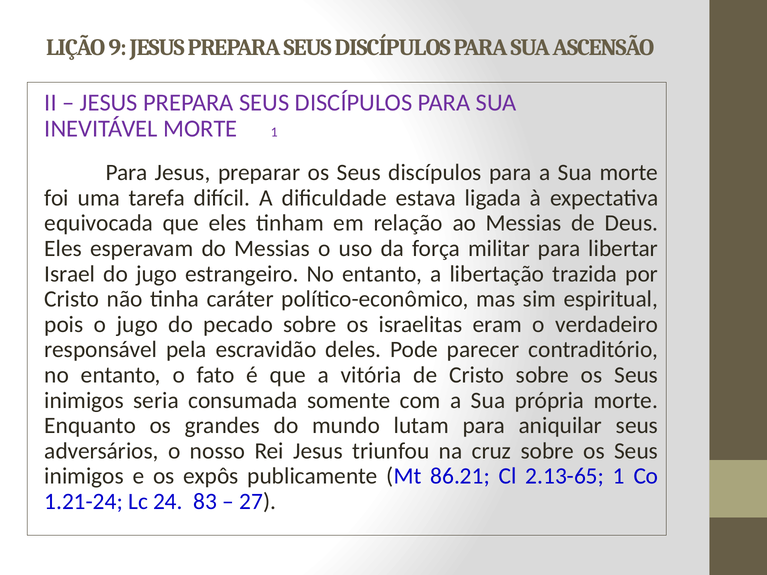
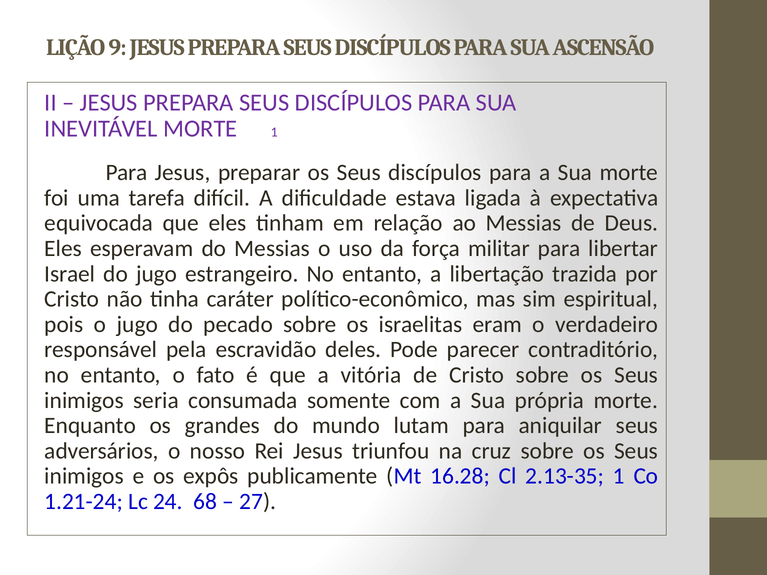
86.21: 86.21 -> 16.28 (460, 476)
2.13-65: 2.13-65 -> 2.13-35 (565, 476)
83: 83 -> 68 (205, 502)
